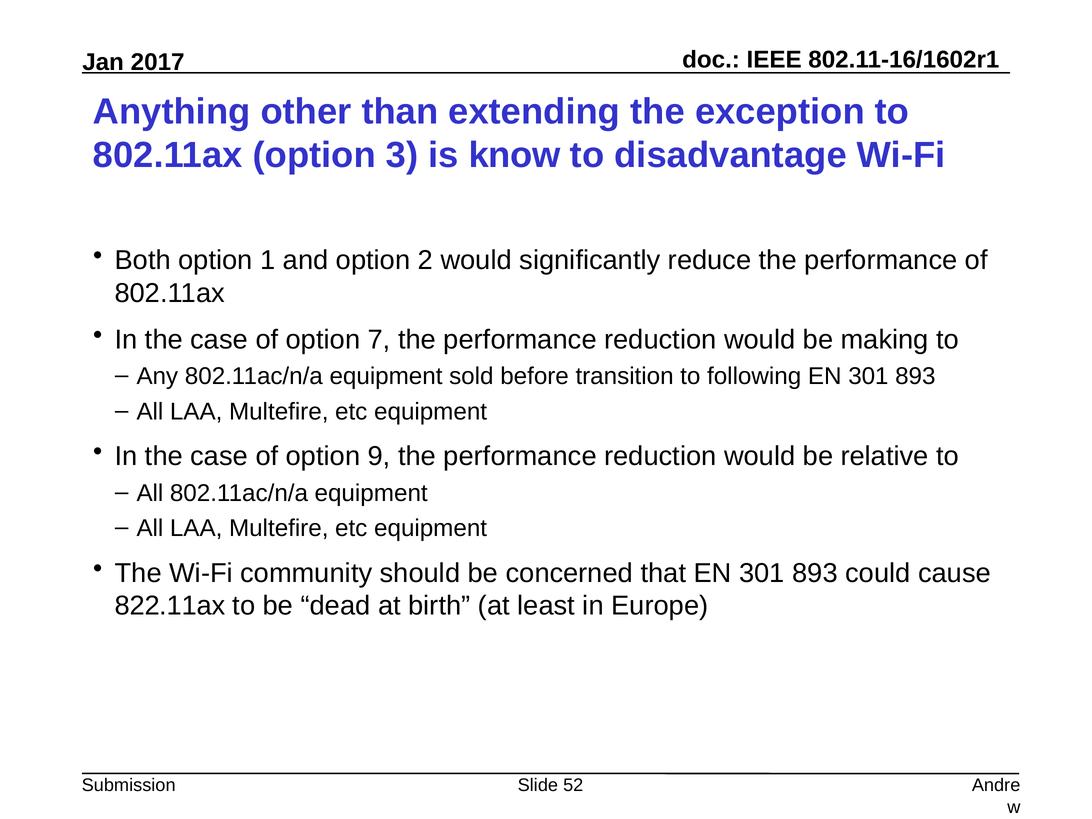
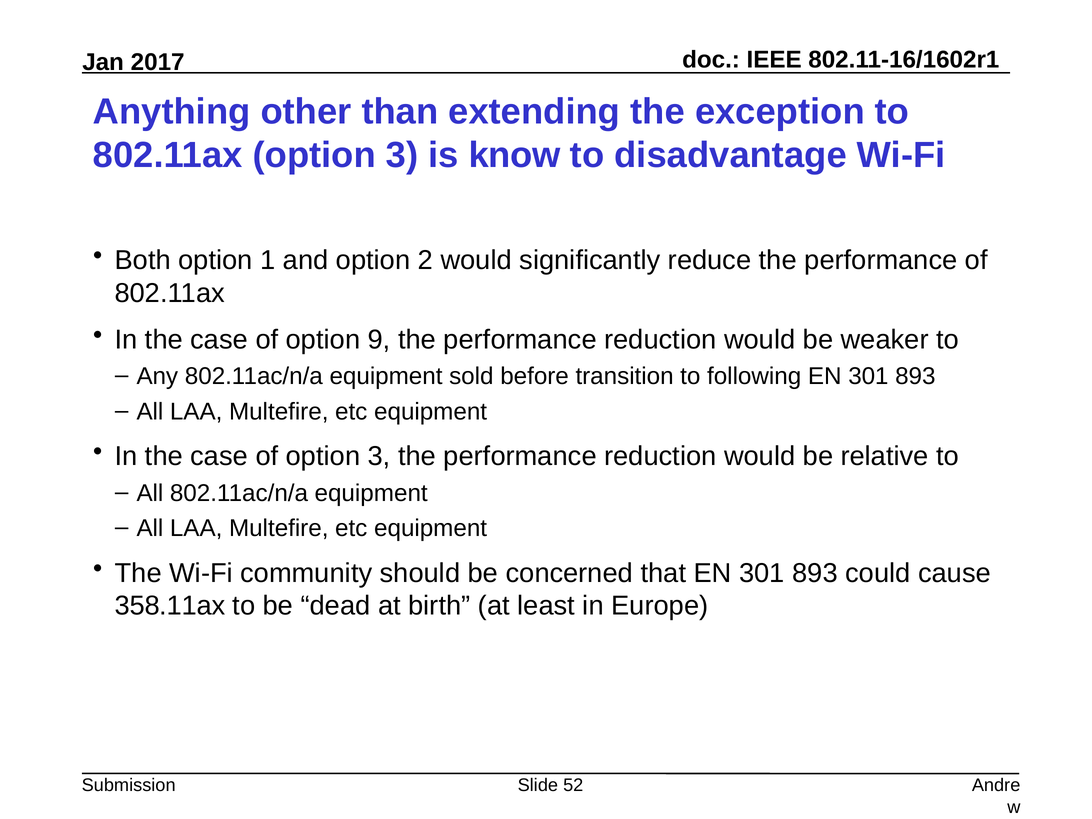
7: 7 -> 9 (379, 340)
making: making -> weaker (885, 340)
of option 9: 9 -> 3 (379, 456)
822.11ax: 822.11ax -> 358.11ax (170, 606)
